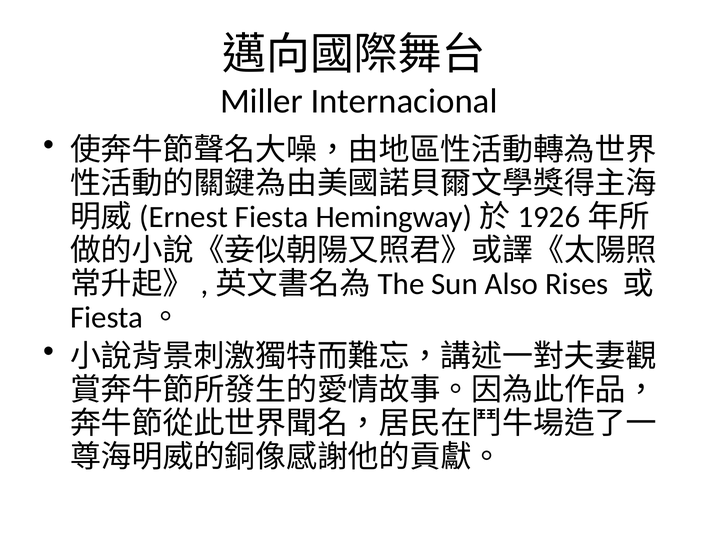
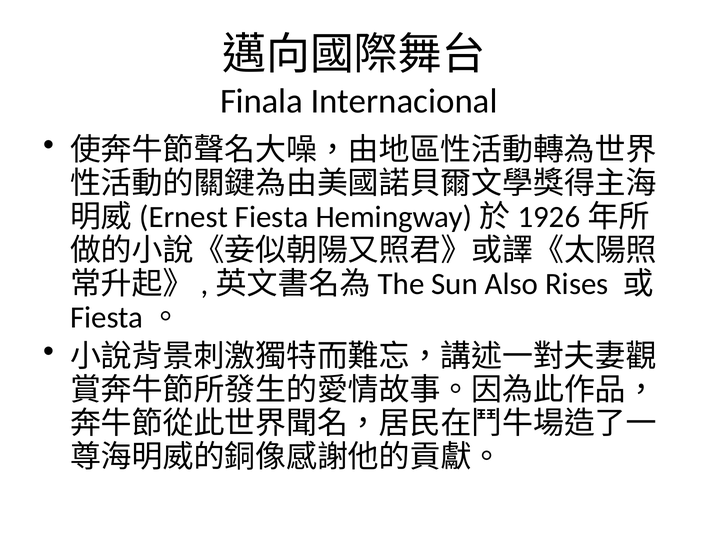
Miller: Miller -> Finala (262, 101)
